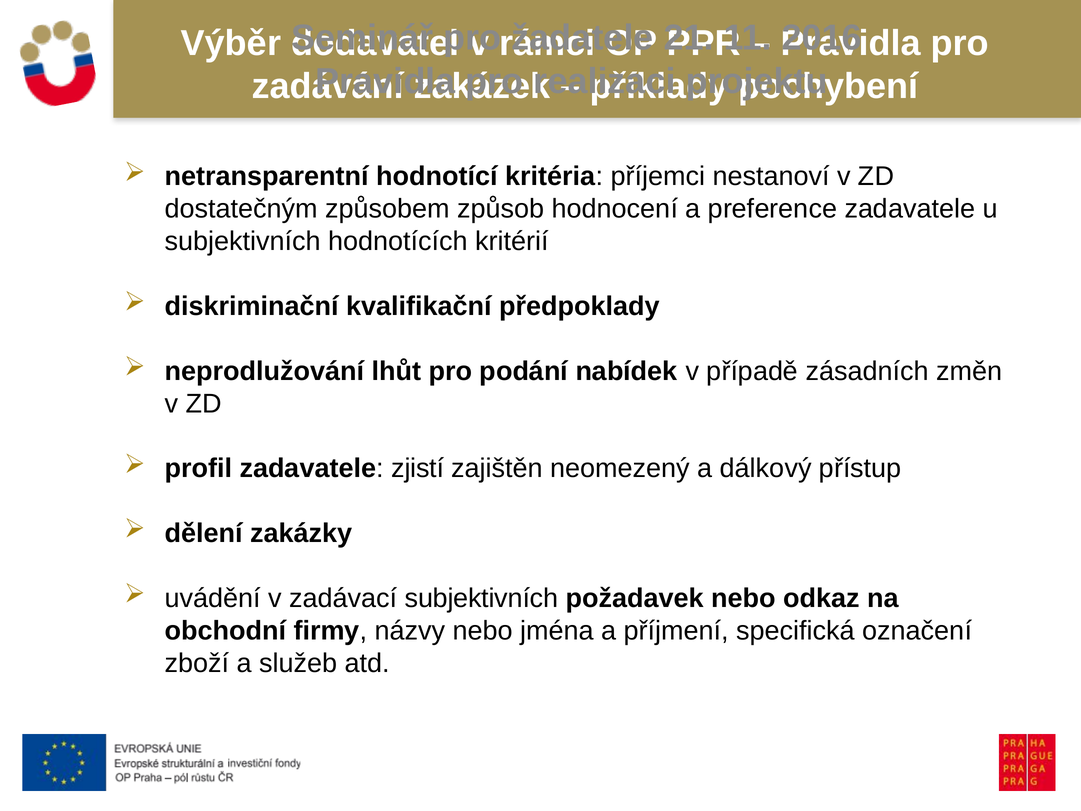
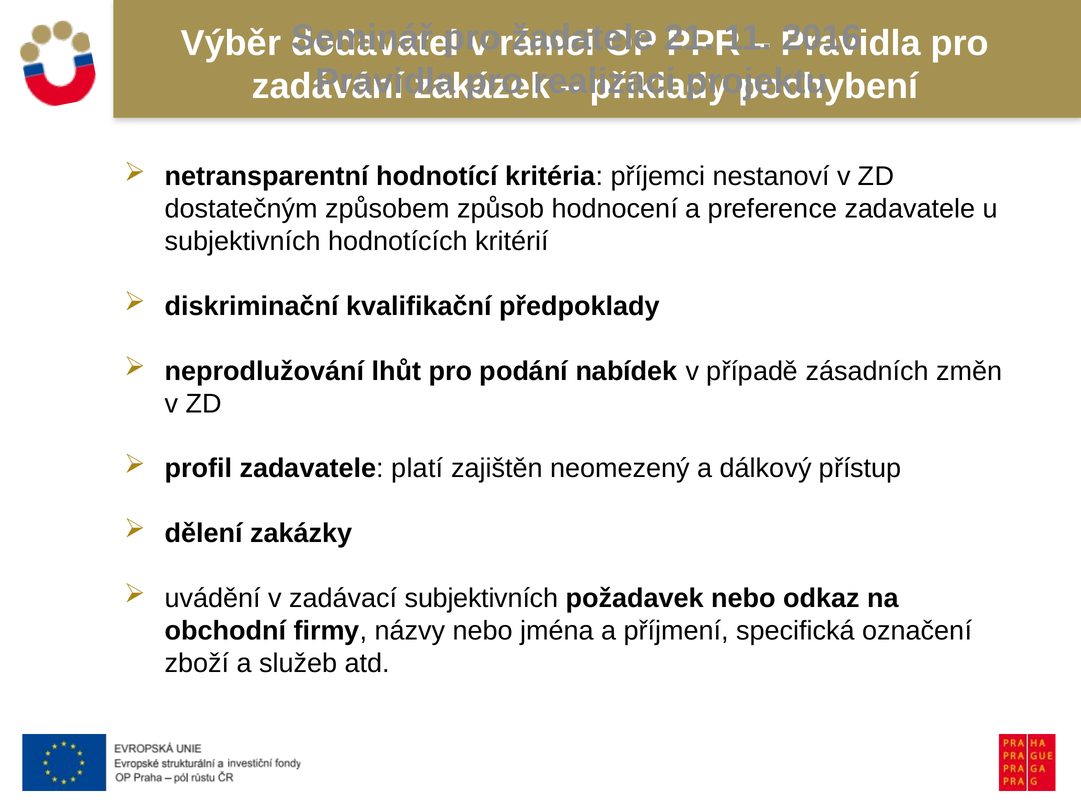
zjistí: zjistí -> platí (417, 468)
